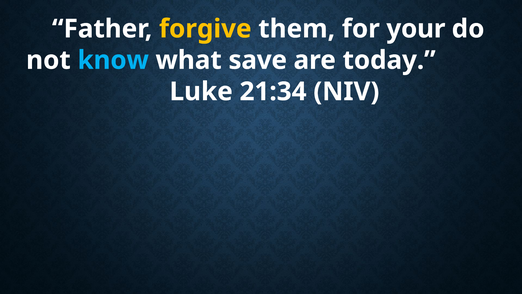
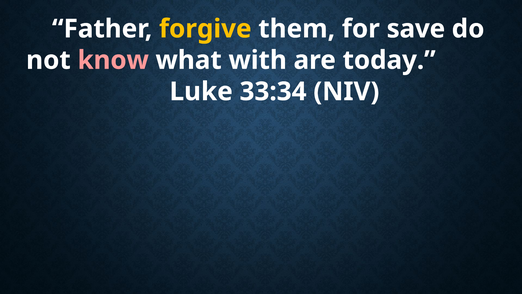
your: your -> save (416, 29)
know colour: light blue -> pink (113, 60)
save: save -> with (258, 60)
21:34: 21:34 -> 33:34 (273, 91)
